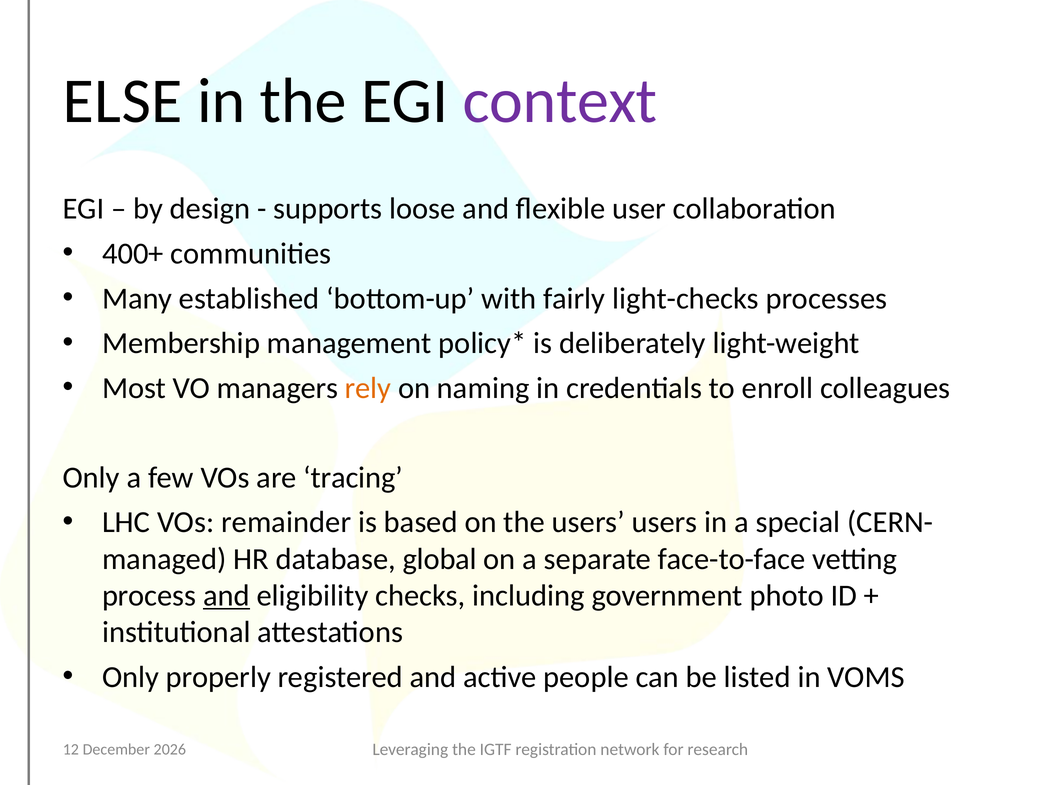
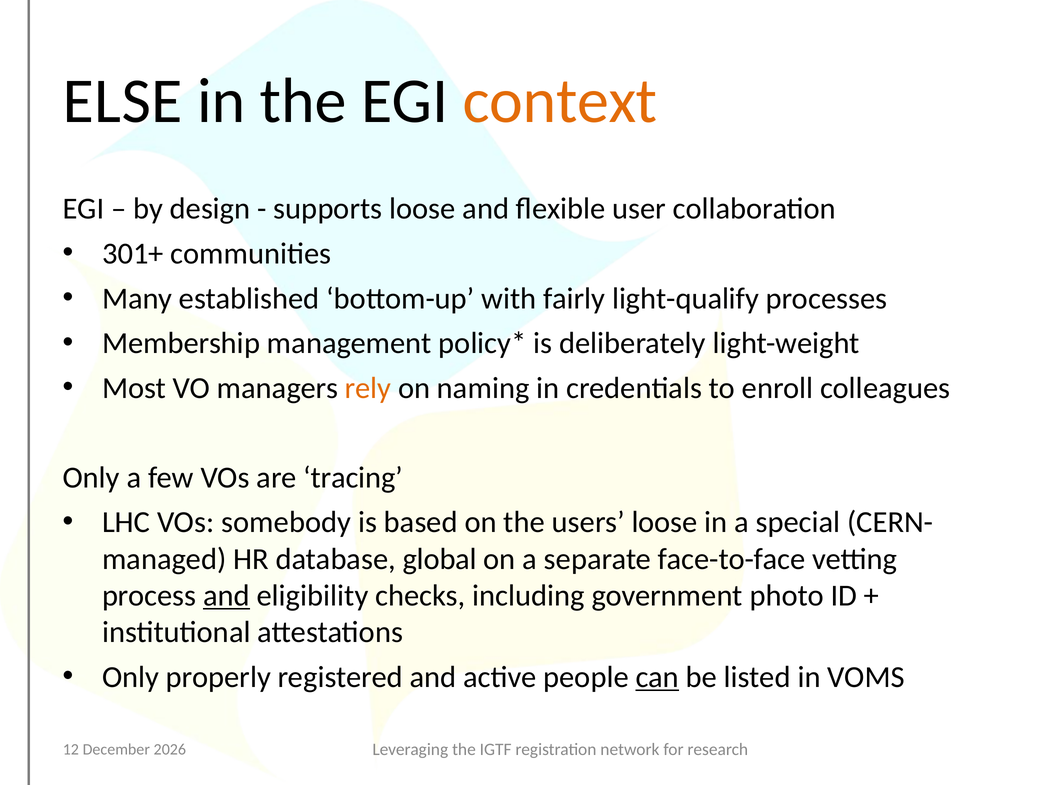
context colour: purple -> orange (560, 101)
400+: 400+ -> 301+ (133, 254)
light-checks: light-checks -> light-qualify (686, 299)
remainder: remainder -> somebody (286, 523)
users users: users -> loose (665, 523)
can underline: none -> present (657, 677)
